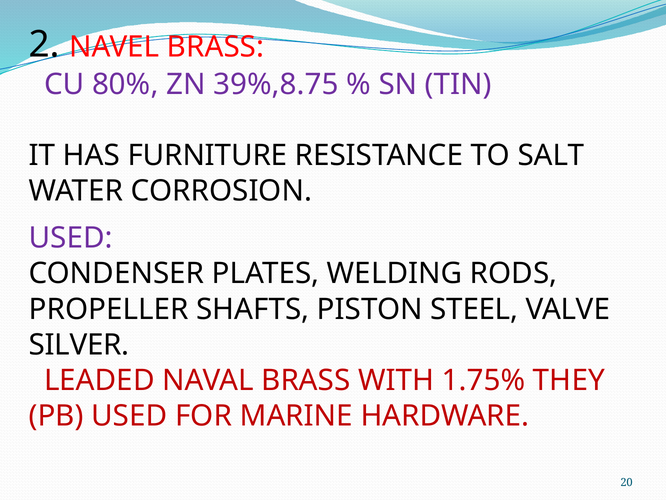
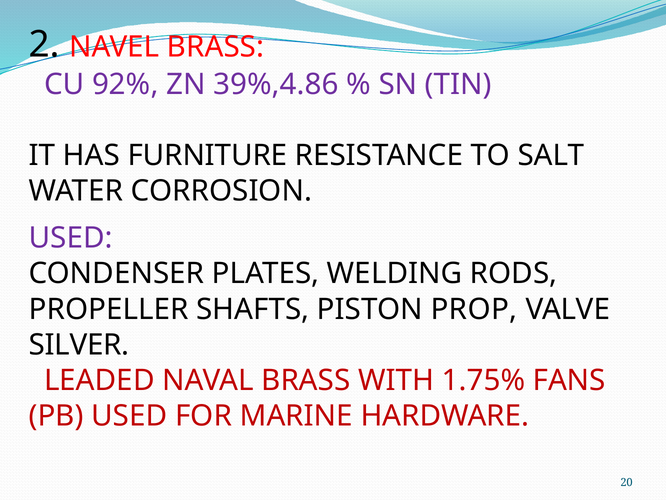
80%: 80% -> 92% (125, 84)
39%,8.75: 39%,8.75 -> 39%,4.86 (276, 84)
STEEL: STEEL -> PROP (474, 309)
THEY: THEY -> FANS (569, 380)
